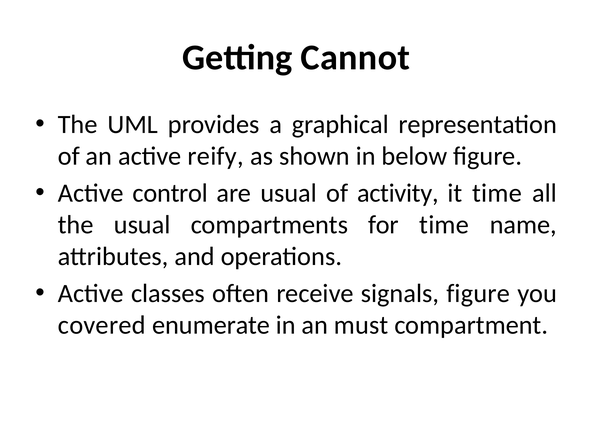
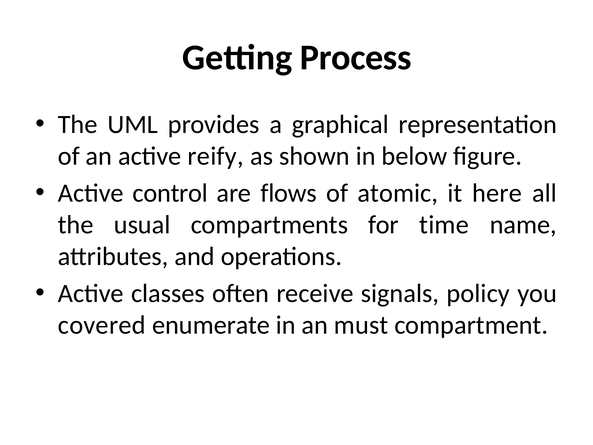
Cannot: Cannot -> Process (356, 57)
are usual: usual -> flows (289, 193)
activity: activity -> atomic (398, 193)
it time: time -> here (497, 193)
signals figure: figure -> policy (478, 293)
